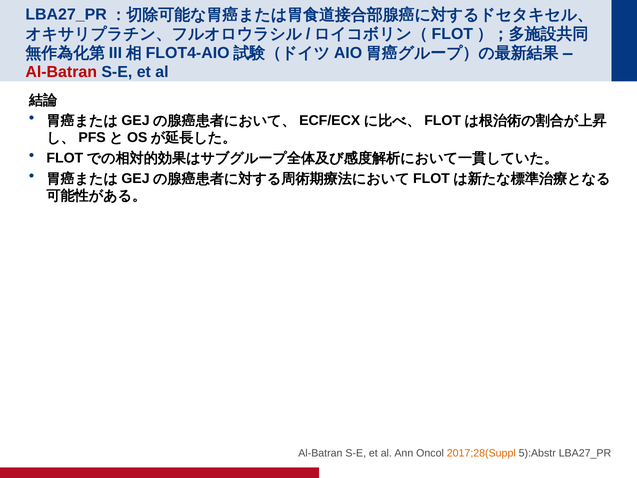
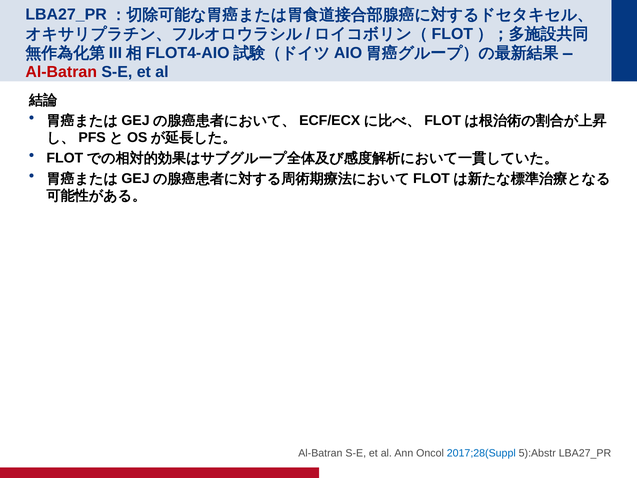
2017;28(Suppl colour: orange -> blue (481, 453)
